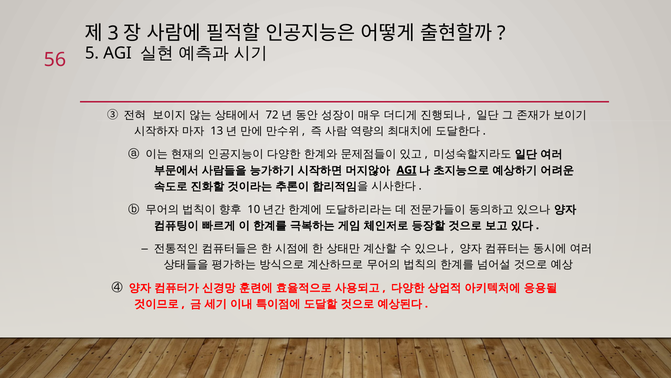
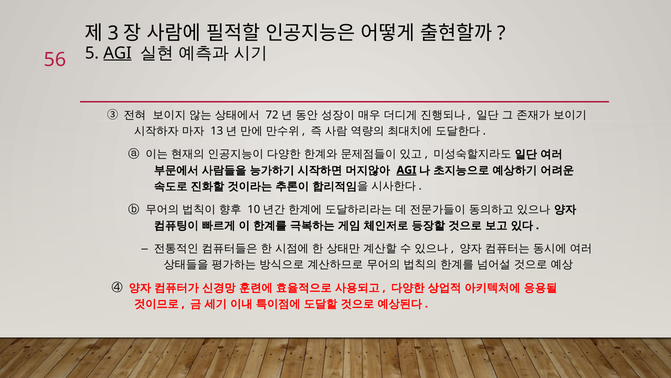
AGI underline: none -> present (118, 53)
